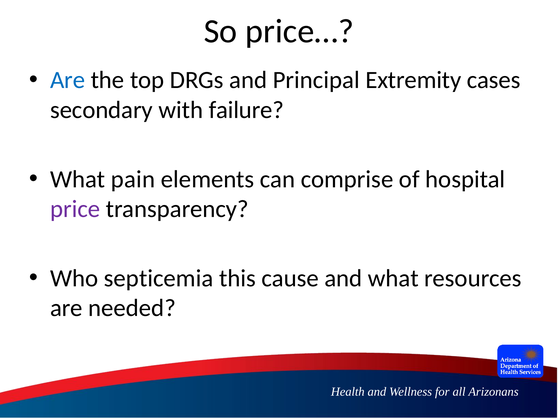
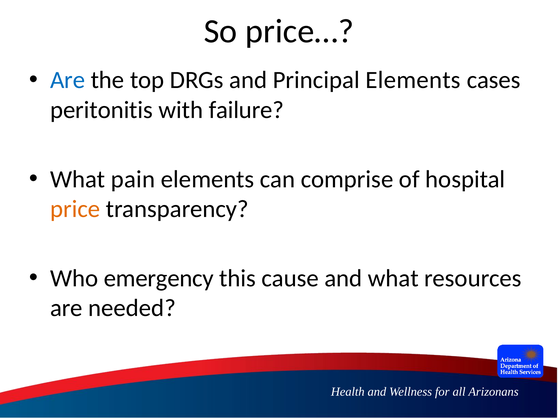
Principal Extremity: Extremity -> Elements (413, 80)
secondary: secondary -> peritonitis (101, 110)
price colour: purple -> orange (75, 209)
septicemia: septicemia -> emergency (159, 279)
